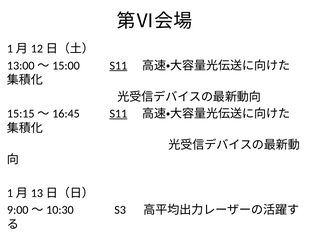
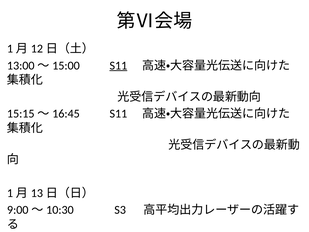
S11 underline: present -> none (118, 114)
